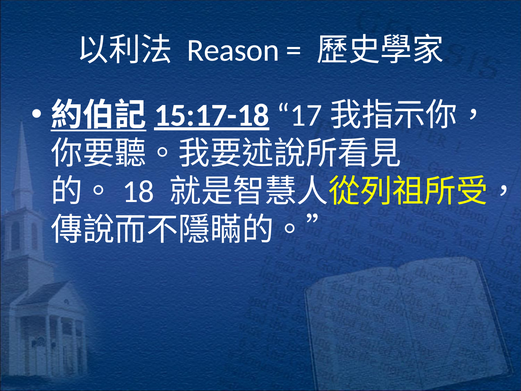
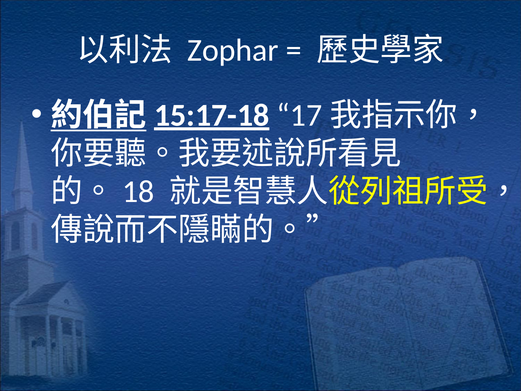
Reason: Reason -> Zophar (233, 50)
